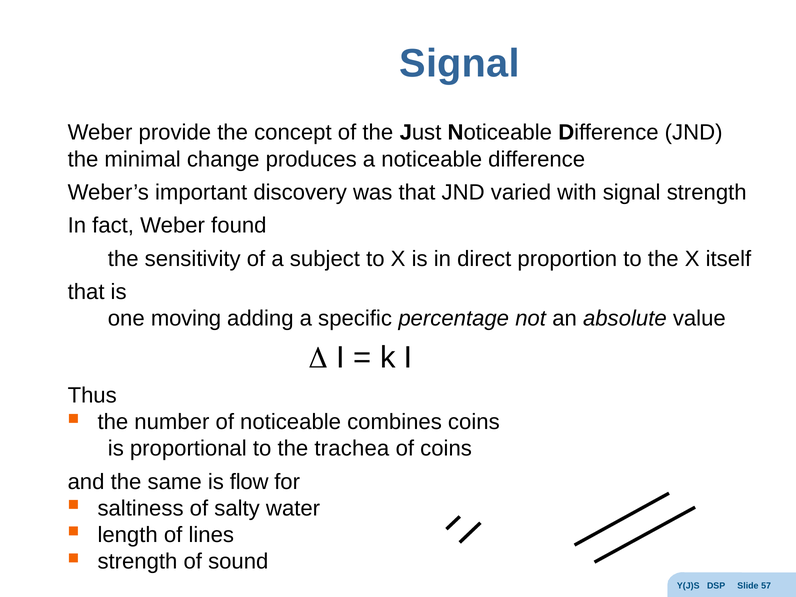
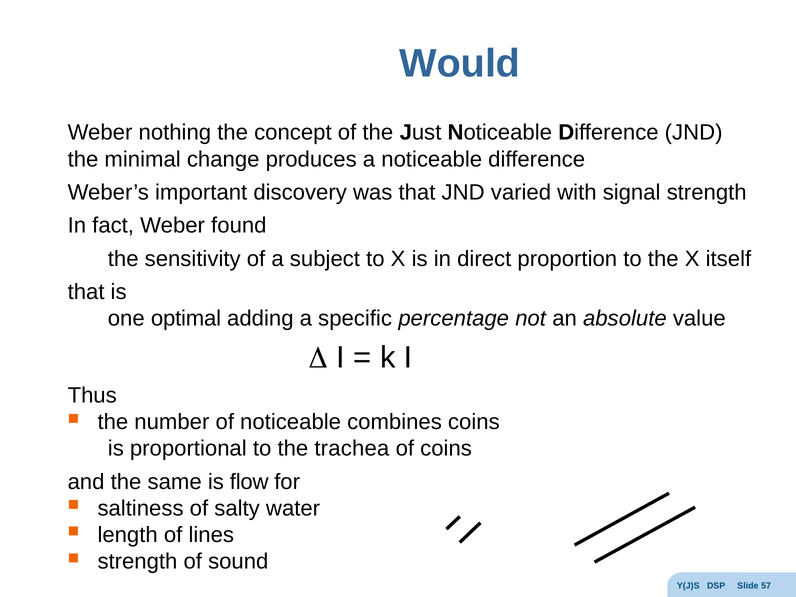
Signal: Signal -> Would (460, 64)
provide: provide -> nothing (175, 133)
moving: moving -> optimal (186, 319)
